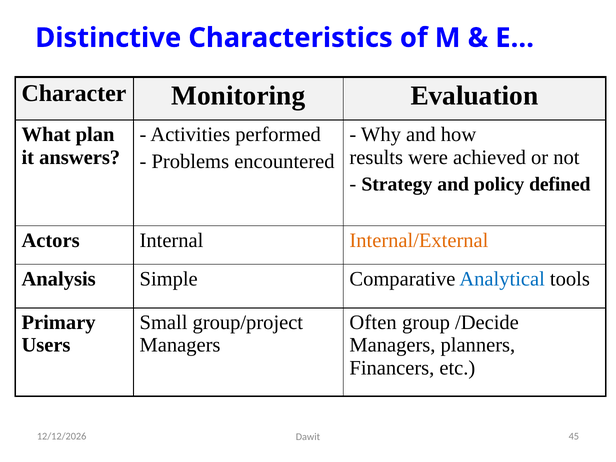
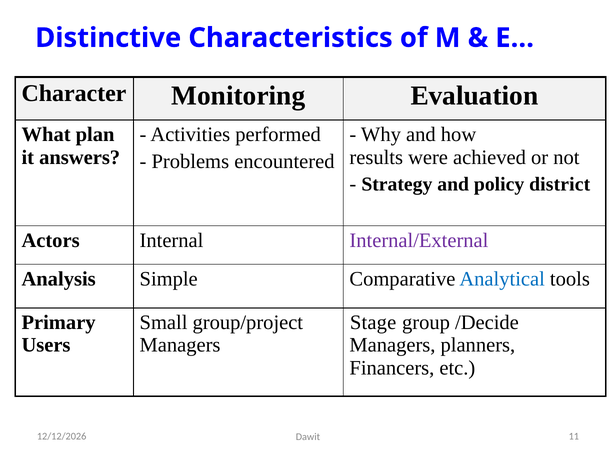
defined: defined -> district (560, 184)
Internal/External colour: orange -> purple (419, 240)
Often: Often -> Stage (373, 323)
45: 45 -> 11 (574, 437)
